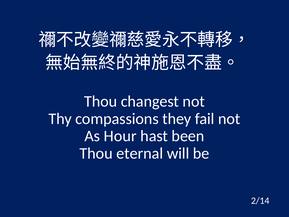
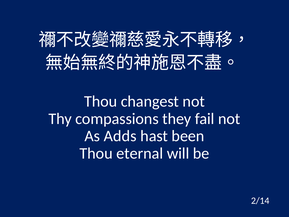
Hour: Hour -> Adds (120, 136)
